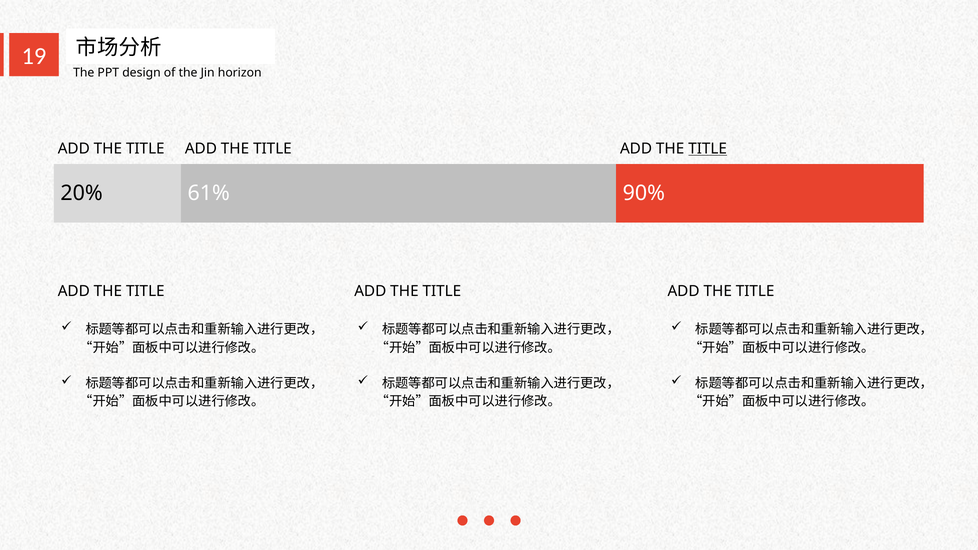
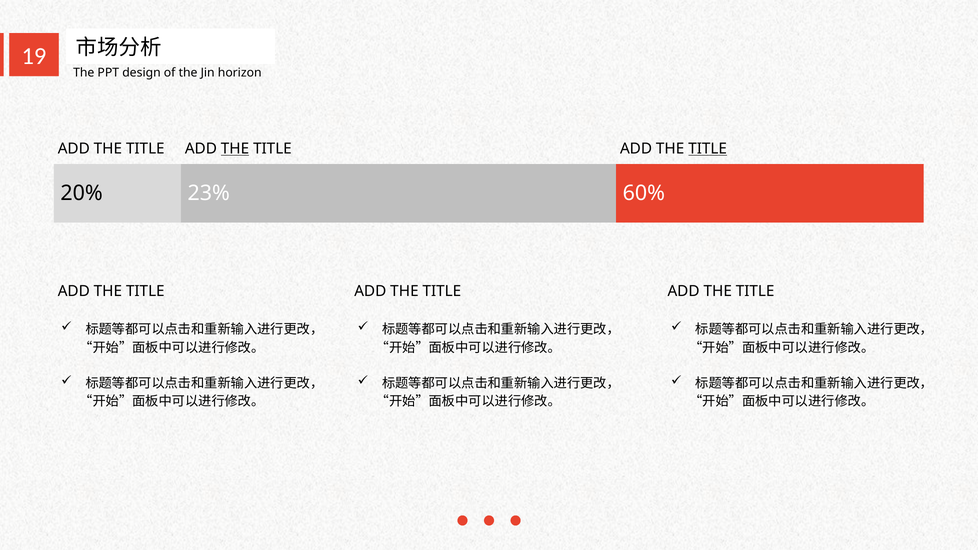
THE underline: none -> present (235, 149)
61%: 61% -> 23% (209, 193)
90%: 90% -> 60% (644, 193)
